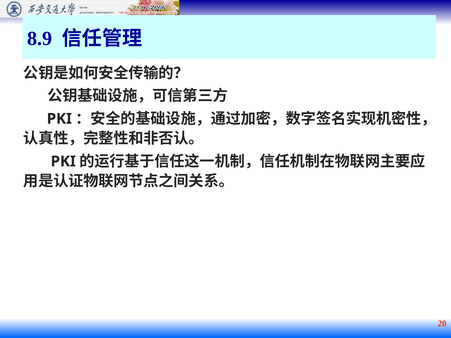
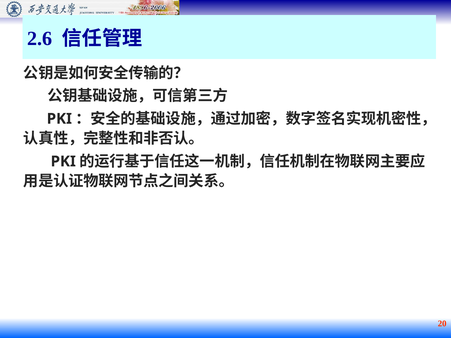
8.9: 8.9 -> 2.6 (40, 38)
